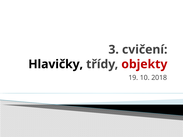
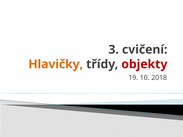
Hlavičky colour: black -> orange (56, 64)
